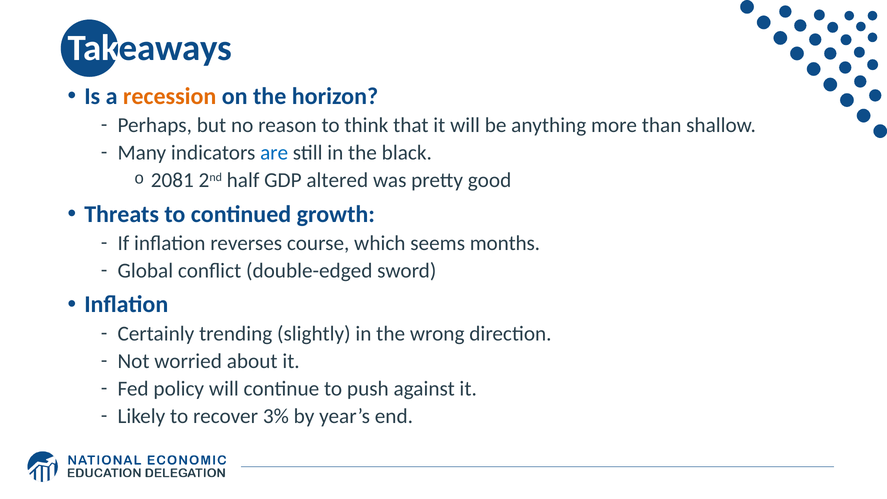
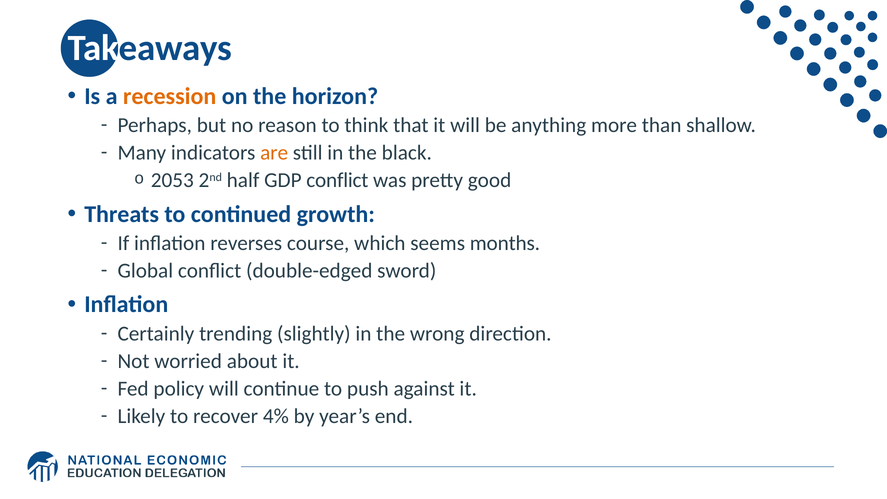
are colour: blue -> orange (274, 153)
2081: 2081 -> 2053 (172, 180)
GDP altered: altered -> conflict (337, 180)
3%: 3% -> 4% (276, 416)
